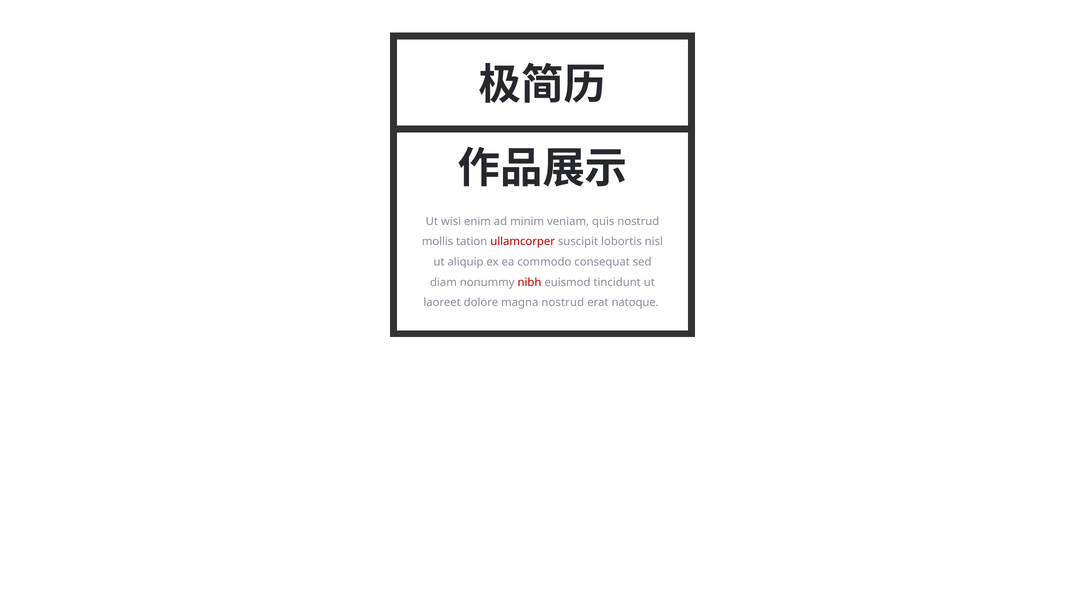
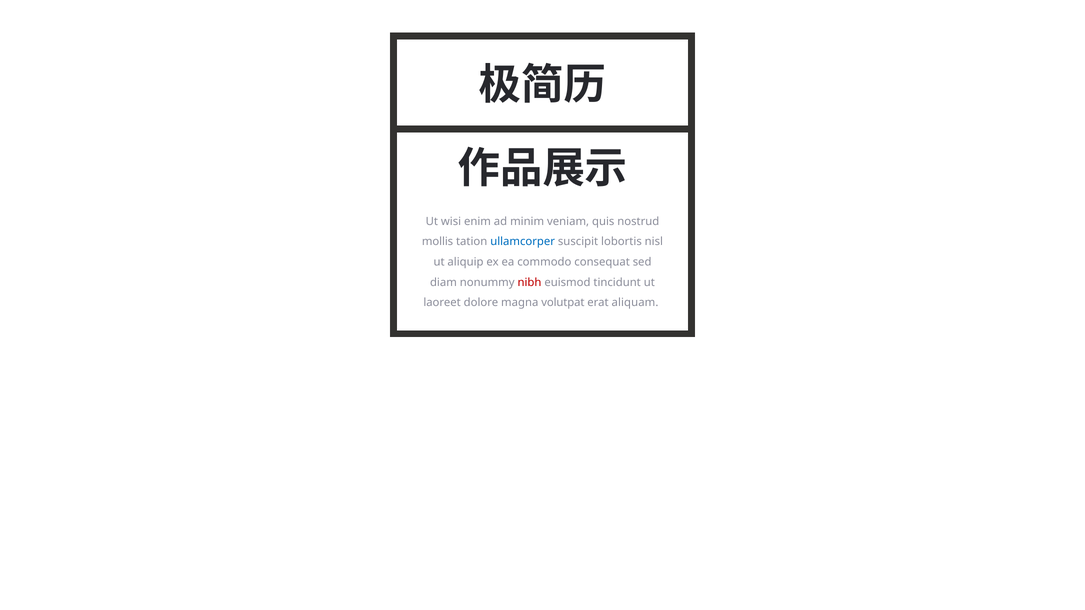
ullamcorper colour: red -> blue (523, 242)
magna nostrud: nostrud -> volutpat (563, 303)
natoque: natoque -> aliquam (635, 303)
